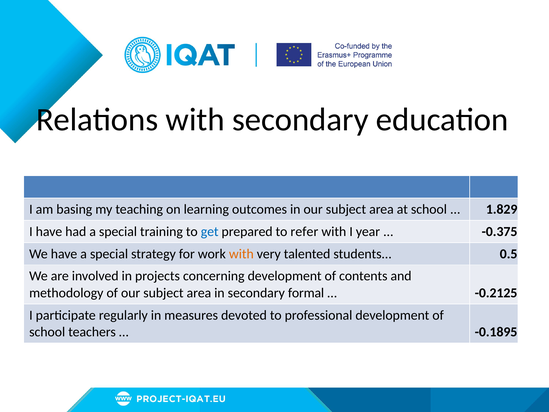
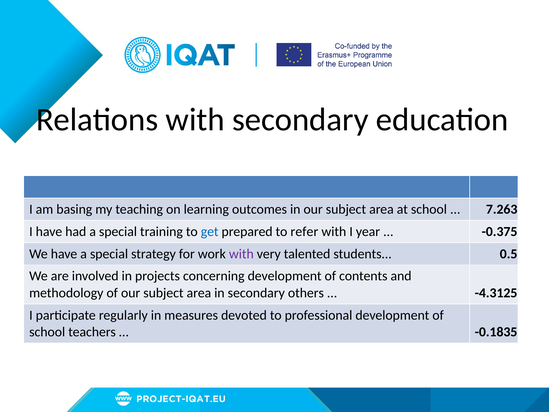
1.829: 1.829 -> 7.263 (502, 209)
with colour: orange -> purple (241, 254)
formal: formal -> others (306, 293)
-0.2125: -0.2125 -> -4.3125 (496, 293)
-0.1895: -0.1895 -> -0.1835 (496, 332)
